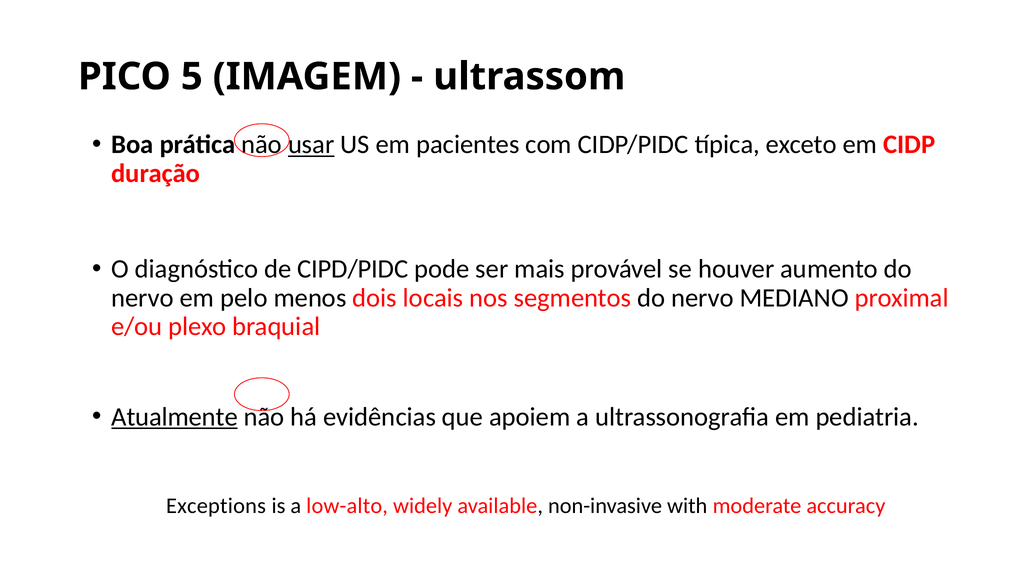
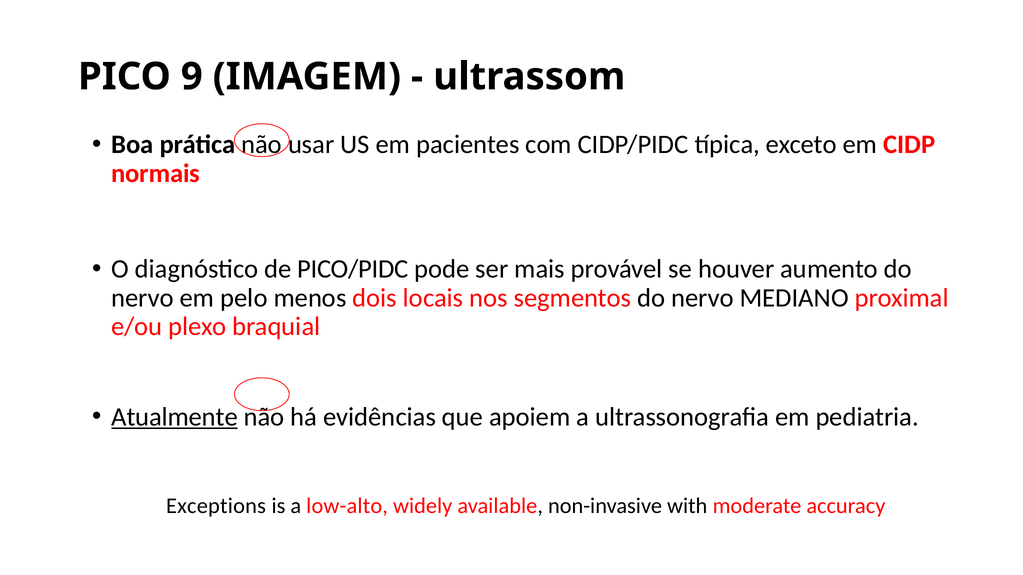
5: 5 -> 9 (192, 77)
usar underline: present -> none (311, 145)
duração: duração -> normais (156, 174)
CIPD/PIDC: CIPD/PIDC -> PICO/PIDC (353, 269)
